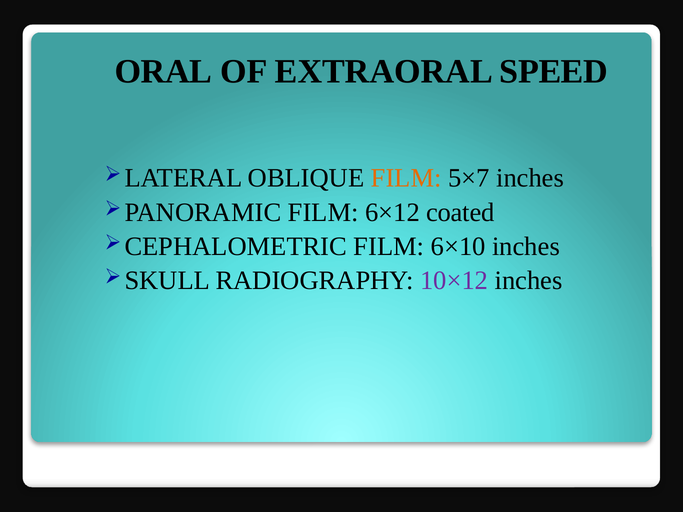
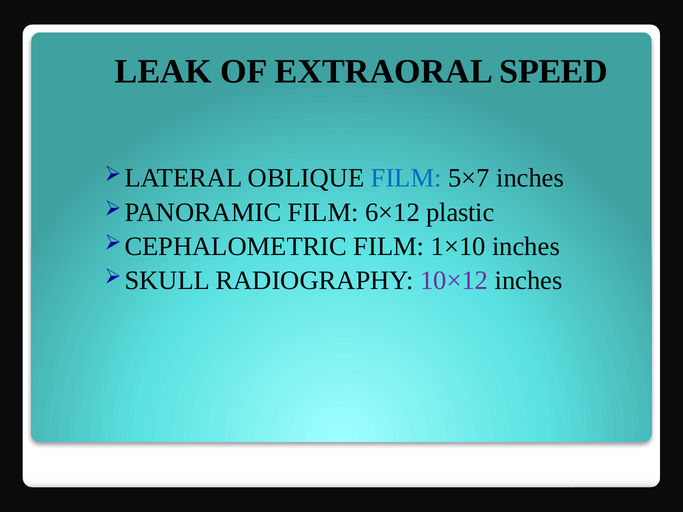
ORAL: ORAL -> LEAK (163, 71)
FILM colour: orange -> blue (406, 178)
coated: coated -> plastic (460, 212)
6×10: 6×10 -> 1×10 (458, 247)
